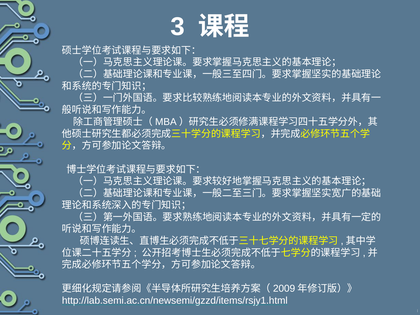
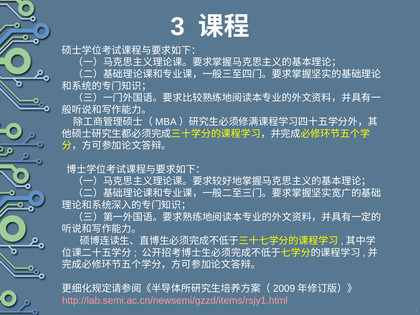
http://lab.semi.ac.cn/newsemi/gzzd/items/rsjy1.html colour: white -> pink (175, 300)
